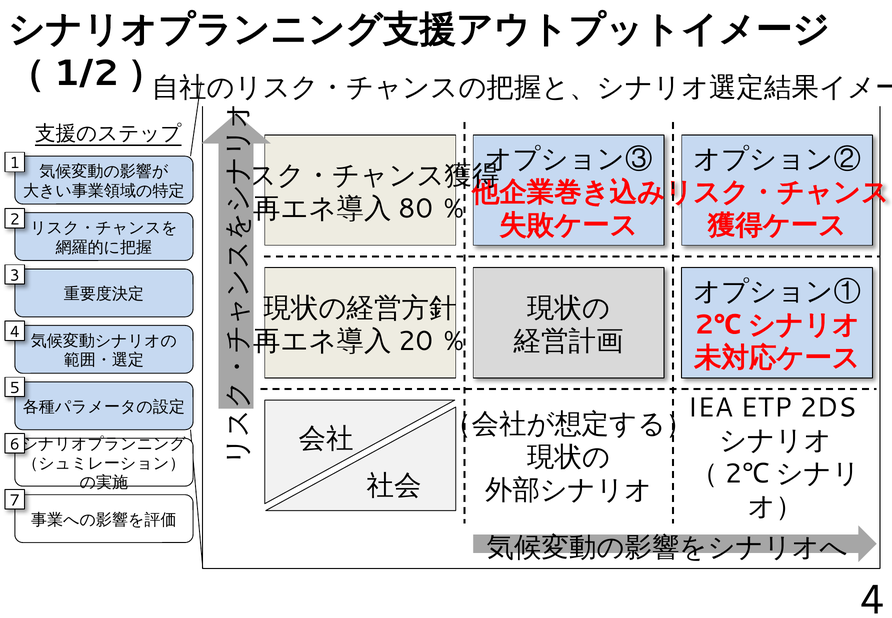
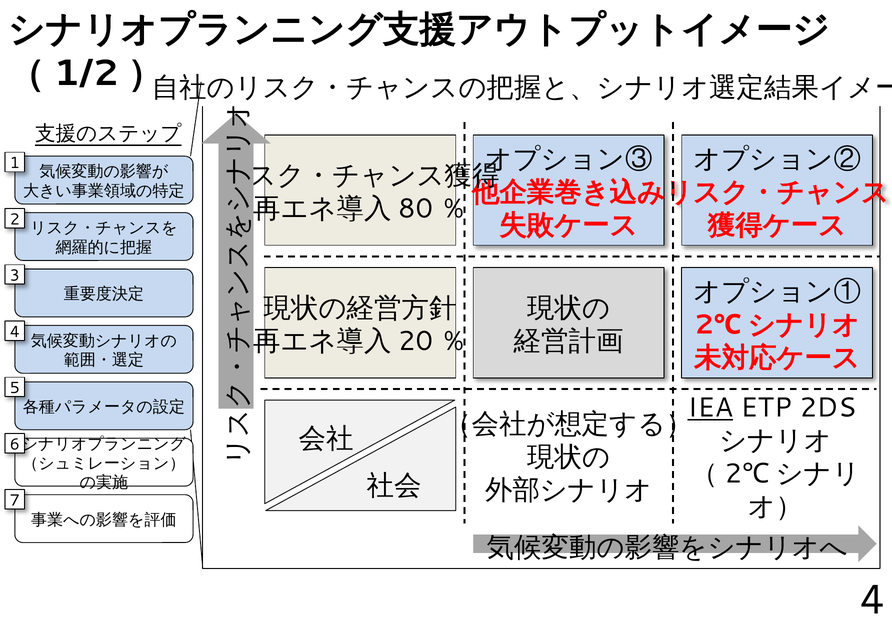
IEA underline: none -> present (710, 407)
